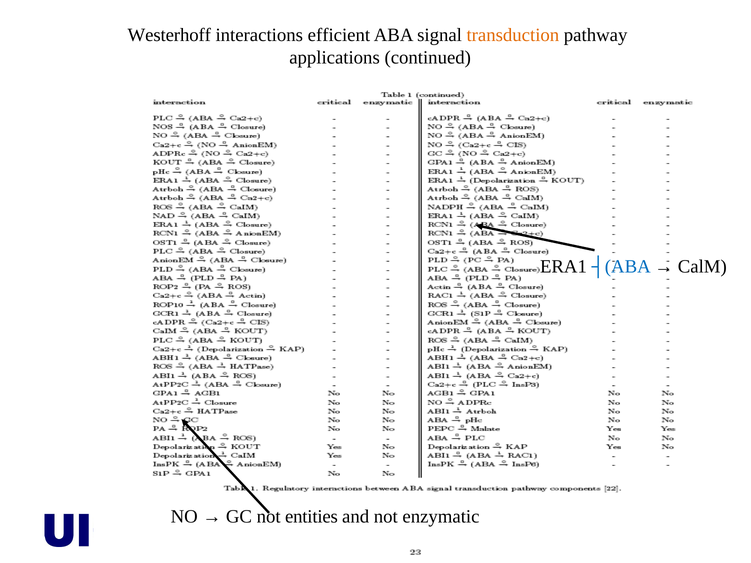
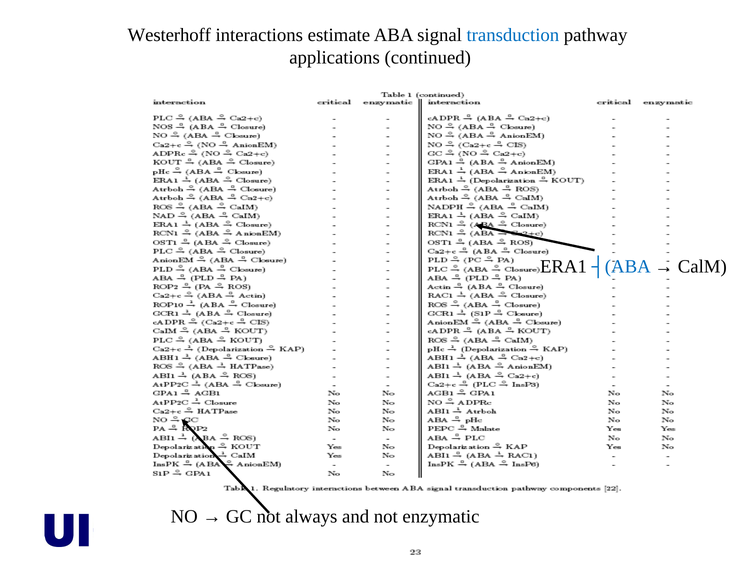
efficient: efficient -> estimate (339, 35)
transduction colour: orange -> blue (513, 35)
entities: entities -> always (311, 517)
